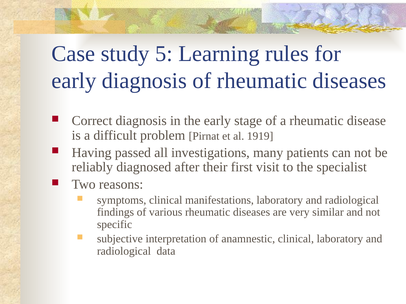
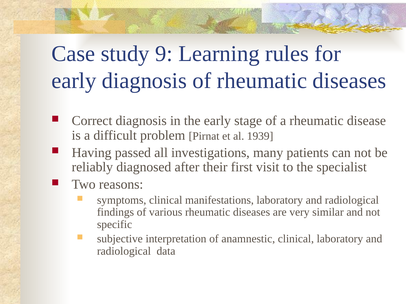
5: 5 -> 9 (164, 54)
1919: 1919 -> 1939 (260, 136)
